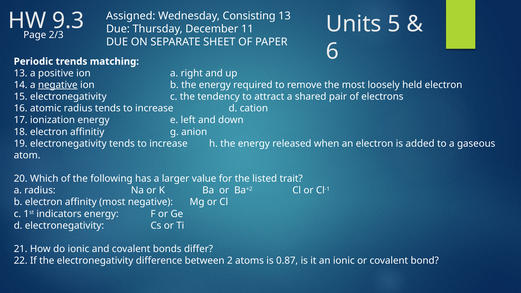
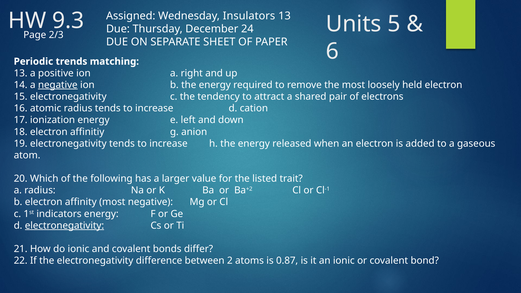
Consisting: Consisting -> Insulators (249, 16)
11: 11 -> 24 (247, 29)
electronegativity underline: none -> present (64, 226)
